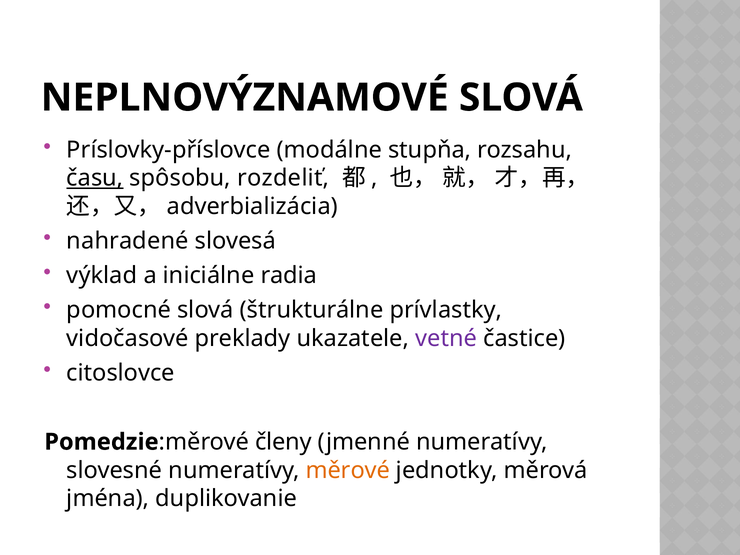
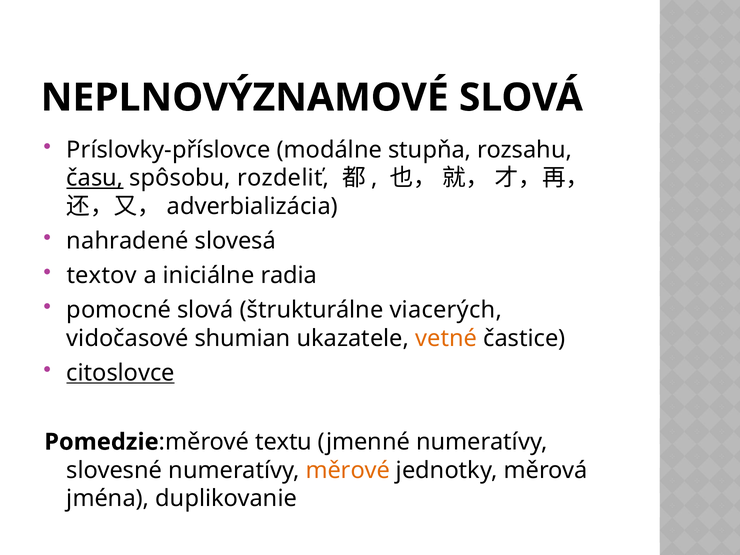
výklad: výklad -> textov (102, 275)
prívlastky: prívlastky -> viacerých (446, 310)
preklady: preklady -> shumian (243, 338)
vetné colour: purple -> orange (446, 338)
citoslovce underline: none -> present (121, 373)
členy: členy -> textu (284, 442)
